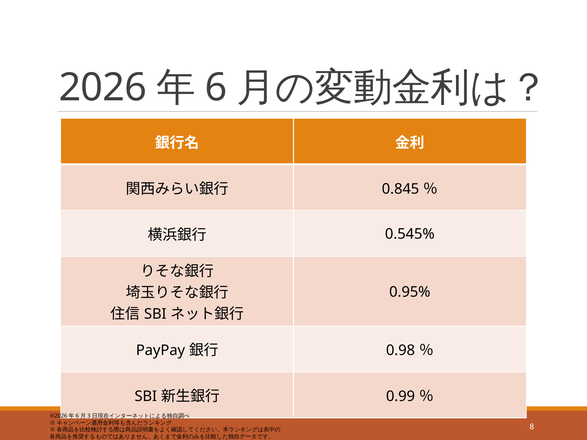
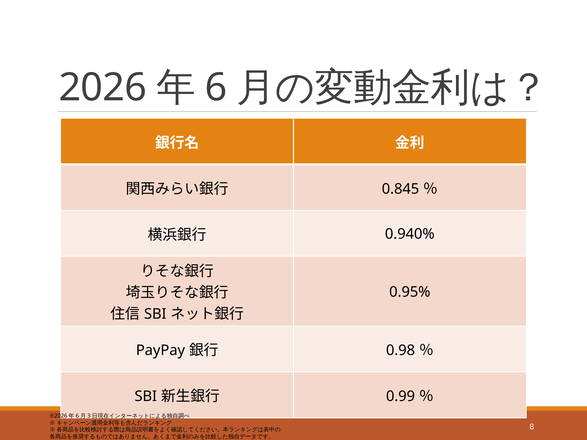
0.545%: 0.545% -> 0.940% (410, 234)
